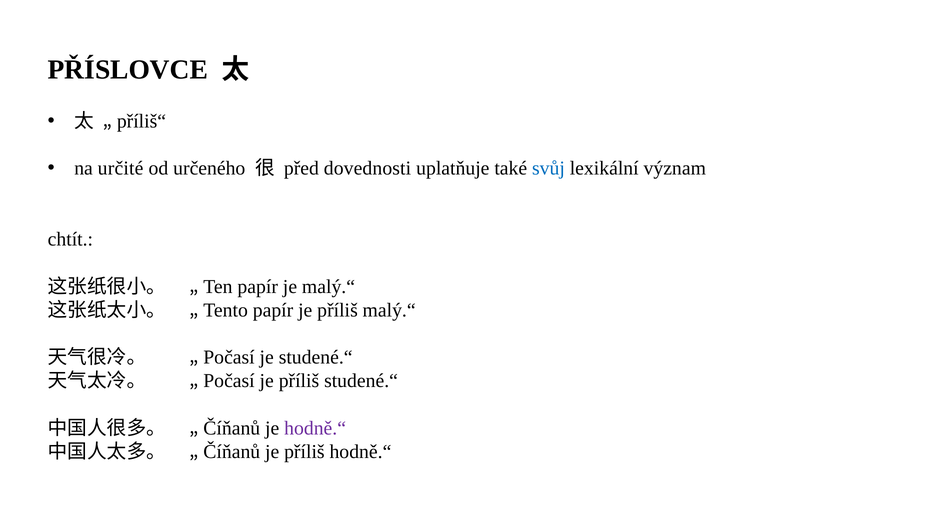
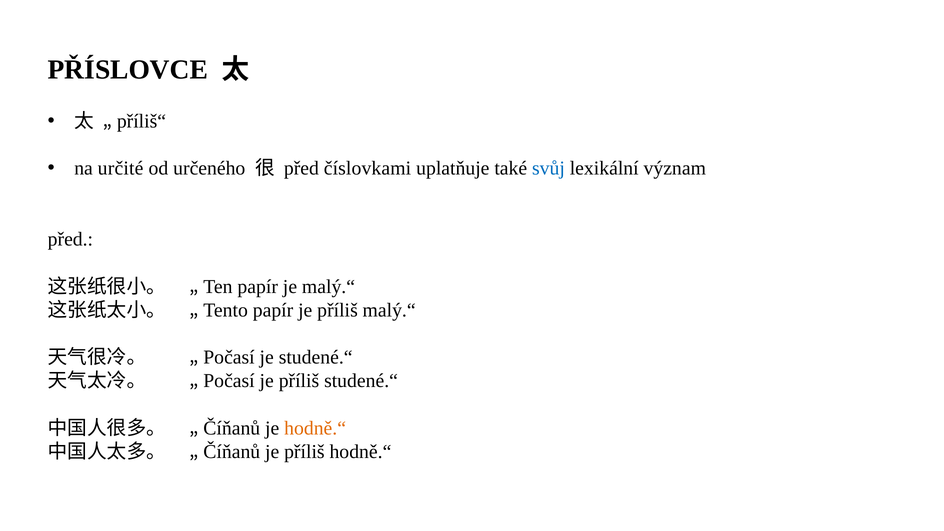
dovednosti: dovednosti -> číslovkami (367, 168)
chtít: chtít -> před (70, 239)
hodně.“ colour: purple -> orange (315, 428)
